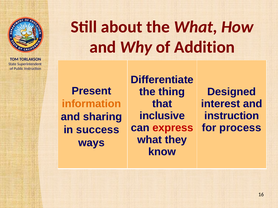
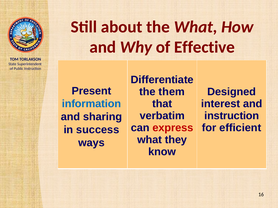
Addition: Addition -> Effective (205, 47)
thing: thing -> them (172, 92)
information colour: orange -> blue (91, 104)
inclusive: inclusive -> verbatim (162, 116)
process: process -> efficient (240, 128)
